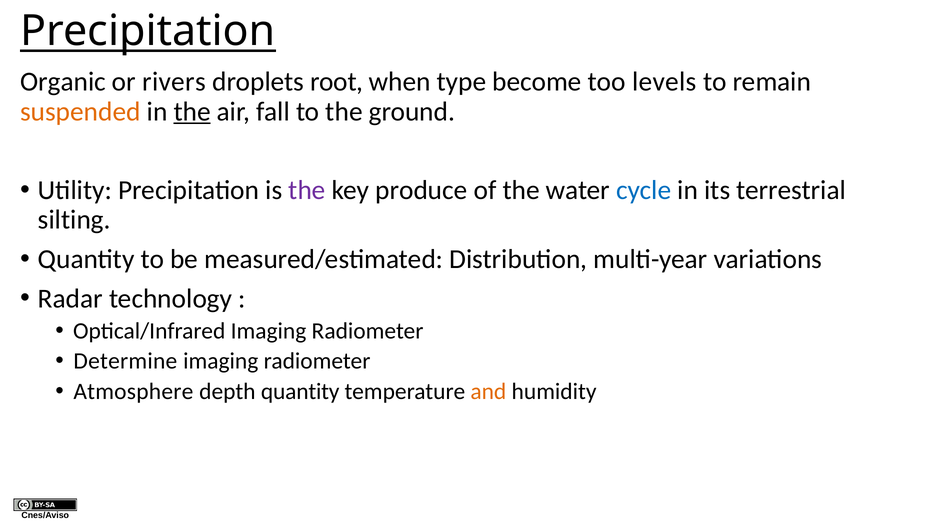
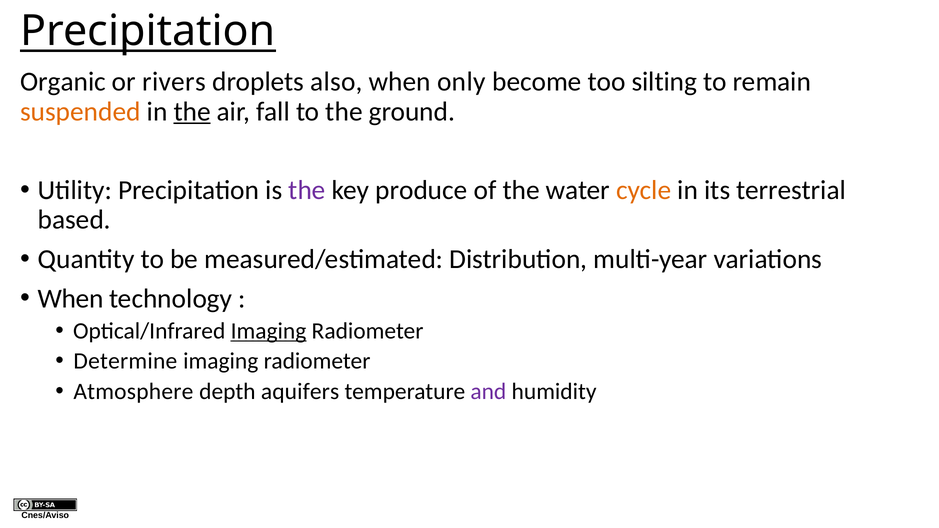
root: root -> also (336, 82)
type: type -> only (461, 82)
levels: levels -> silting (664, 82)
cycle colour: blue -> orange (644, 190)
silting: silting -> based (74, 220)
Radar: Radar -> When (71, 299)
Imaging underline: none -> present (268, 331)
depth quantity: quantity -> aquifers (300, 391)
and colour: orange -> purple (488, 391)
